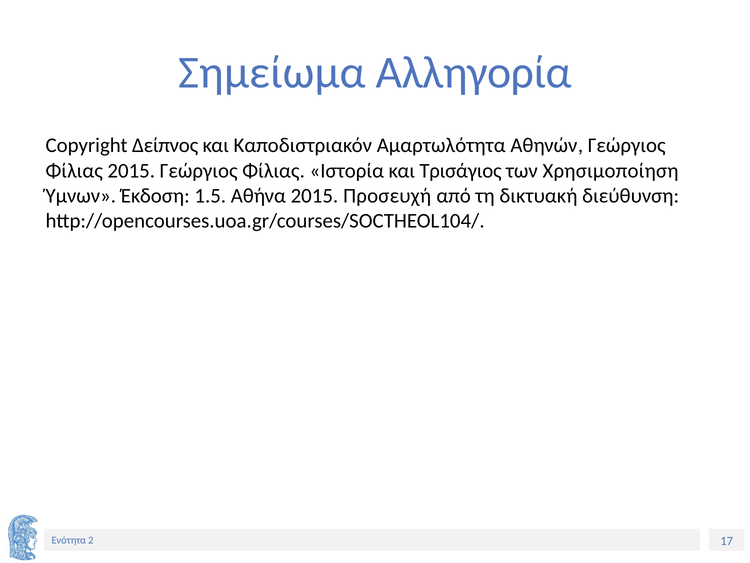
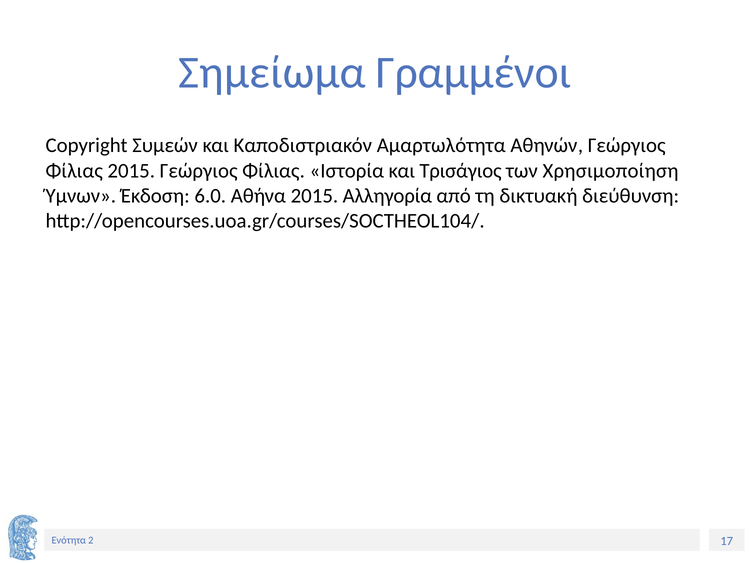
Αλληγορία: Αλληγορία -> Γραμμένοι (474, 73)
Δείπνος: Δείπνος -> Συμεών (165, 145)
1.5: 1.5 -> 6.0 (210, 196)
Προσευχή: Προσευχή -> Αλληγορία (387, 196)
